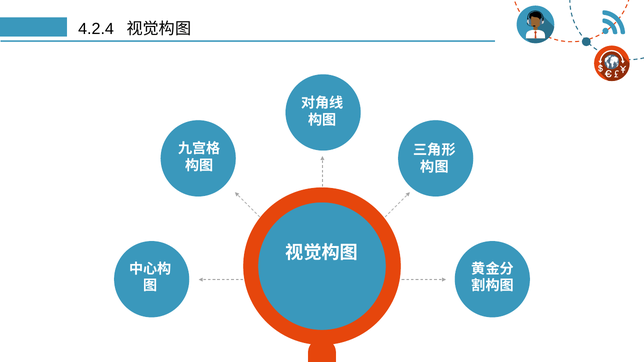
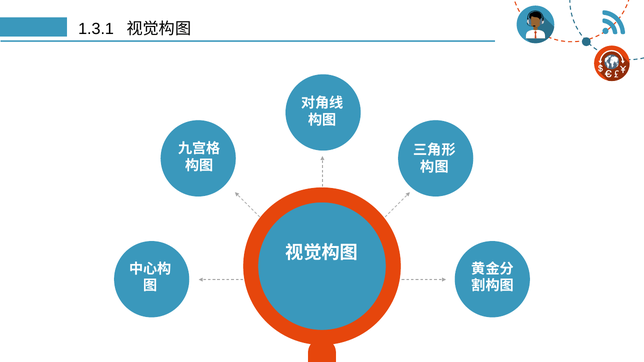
4.2.4: 4.2.4 -> 1.3.1 (96, 29)
